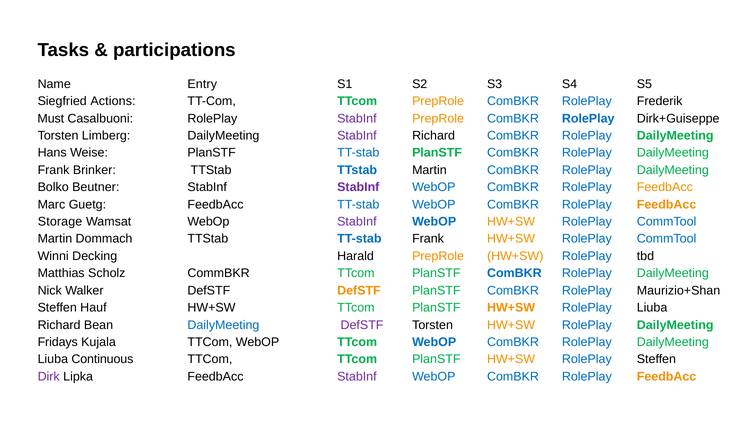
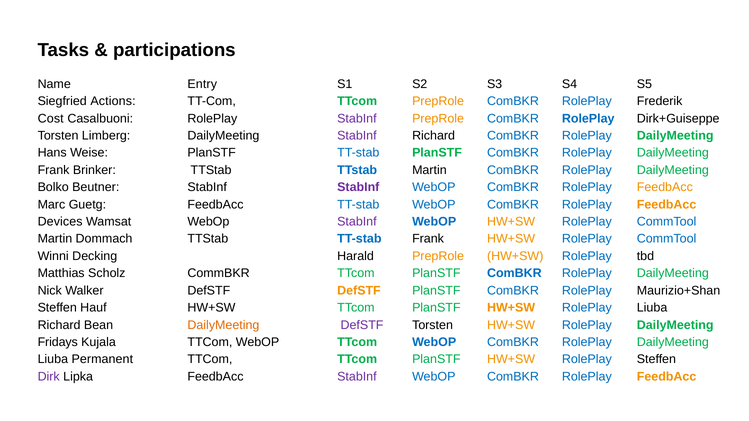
Must: Must -> Cost (51, 118)
Storage: Storage -> Devices (60, 222)
DailyMeeting colour: blue -> orange (223, 325)
Continuous: Continuous -> Permanent (102, 360)
